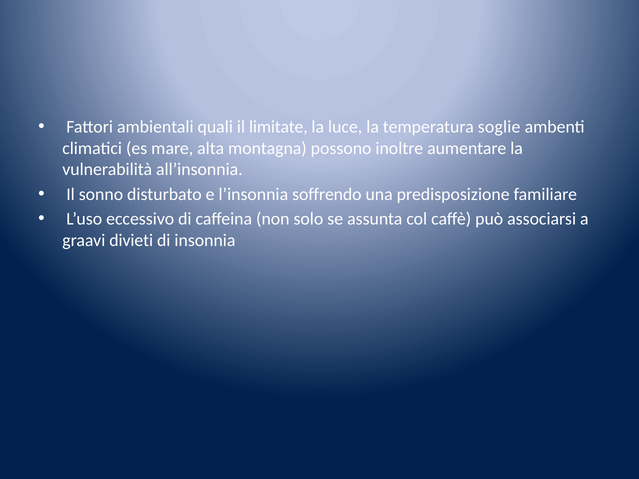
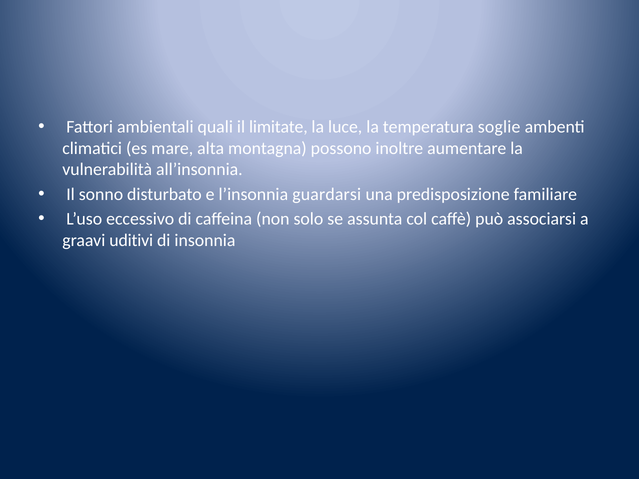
soffrendo: soffrendo -> guardarsi (327, 194)
divieti: divieti -> uditivi (131, 241)
